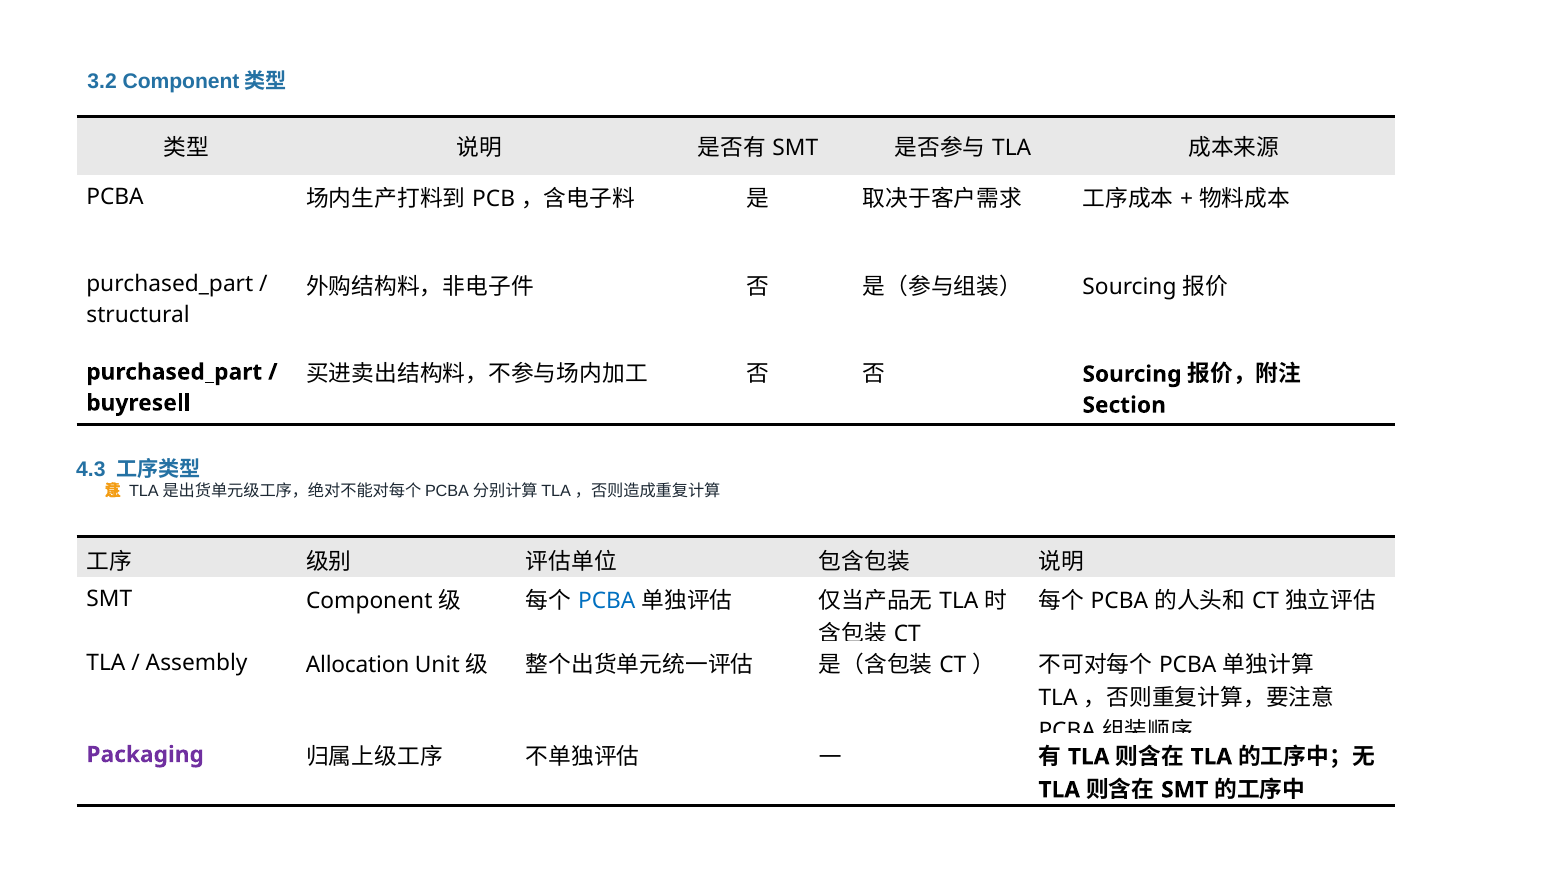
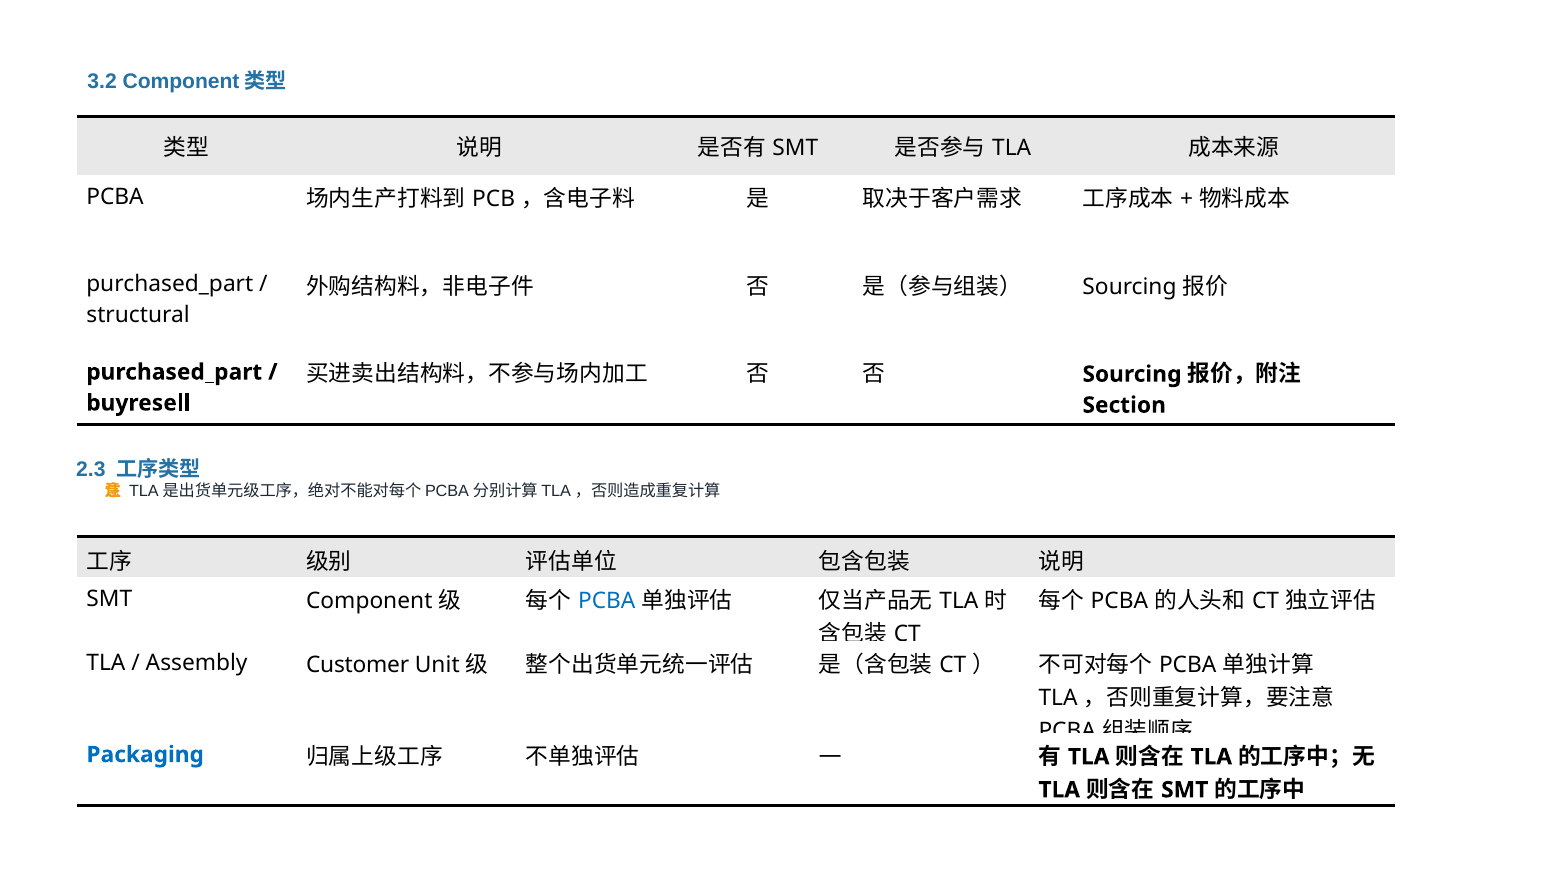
4.3: 4.3 -> 2.3 (91, 469)
Allocation: Allocation -> Customer (358, 666)
Packaging colour: purple -> blue (145, 755)
